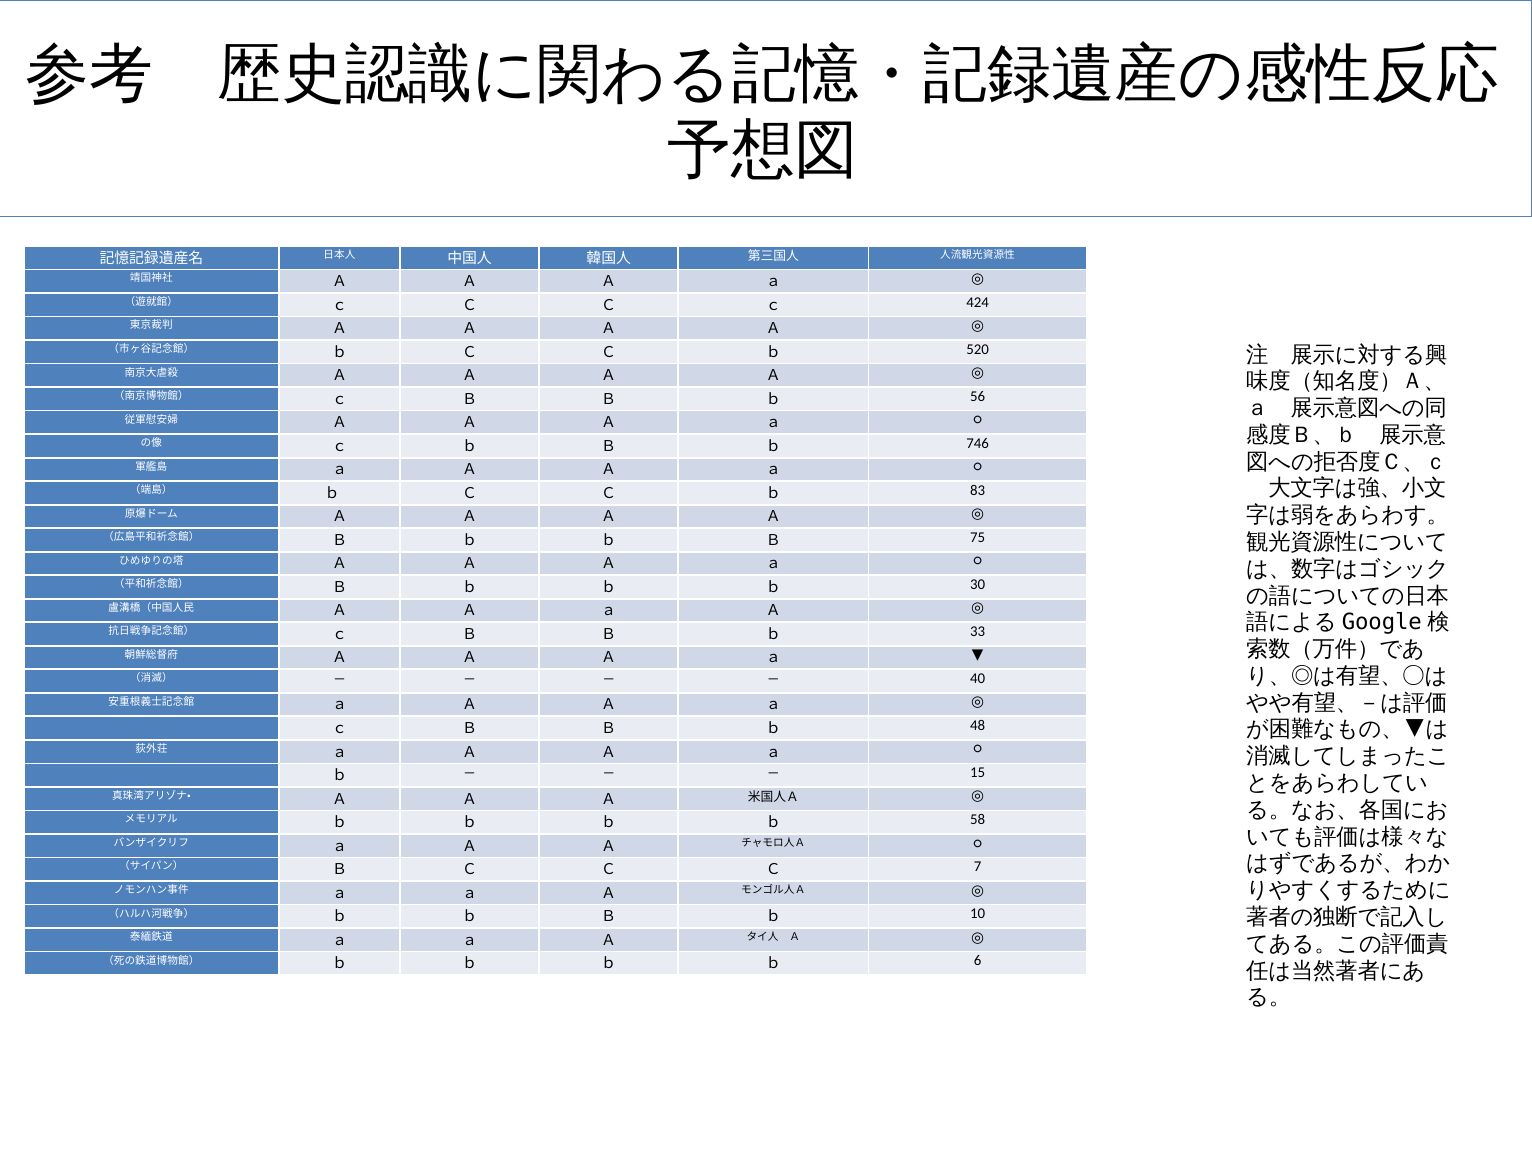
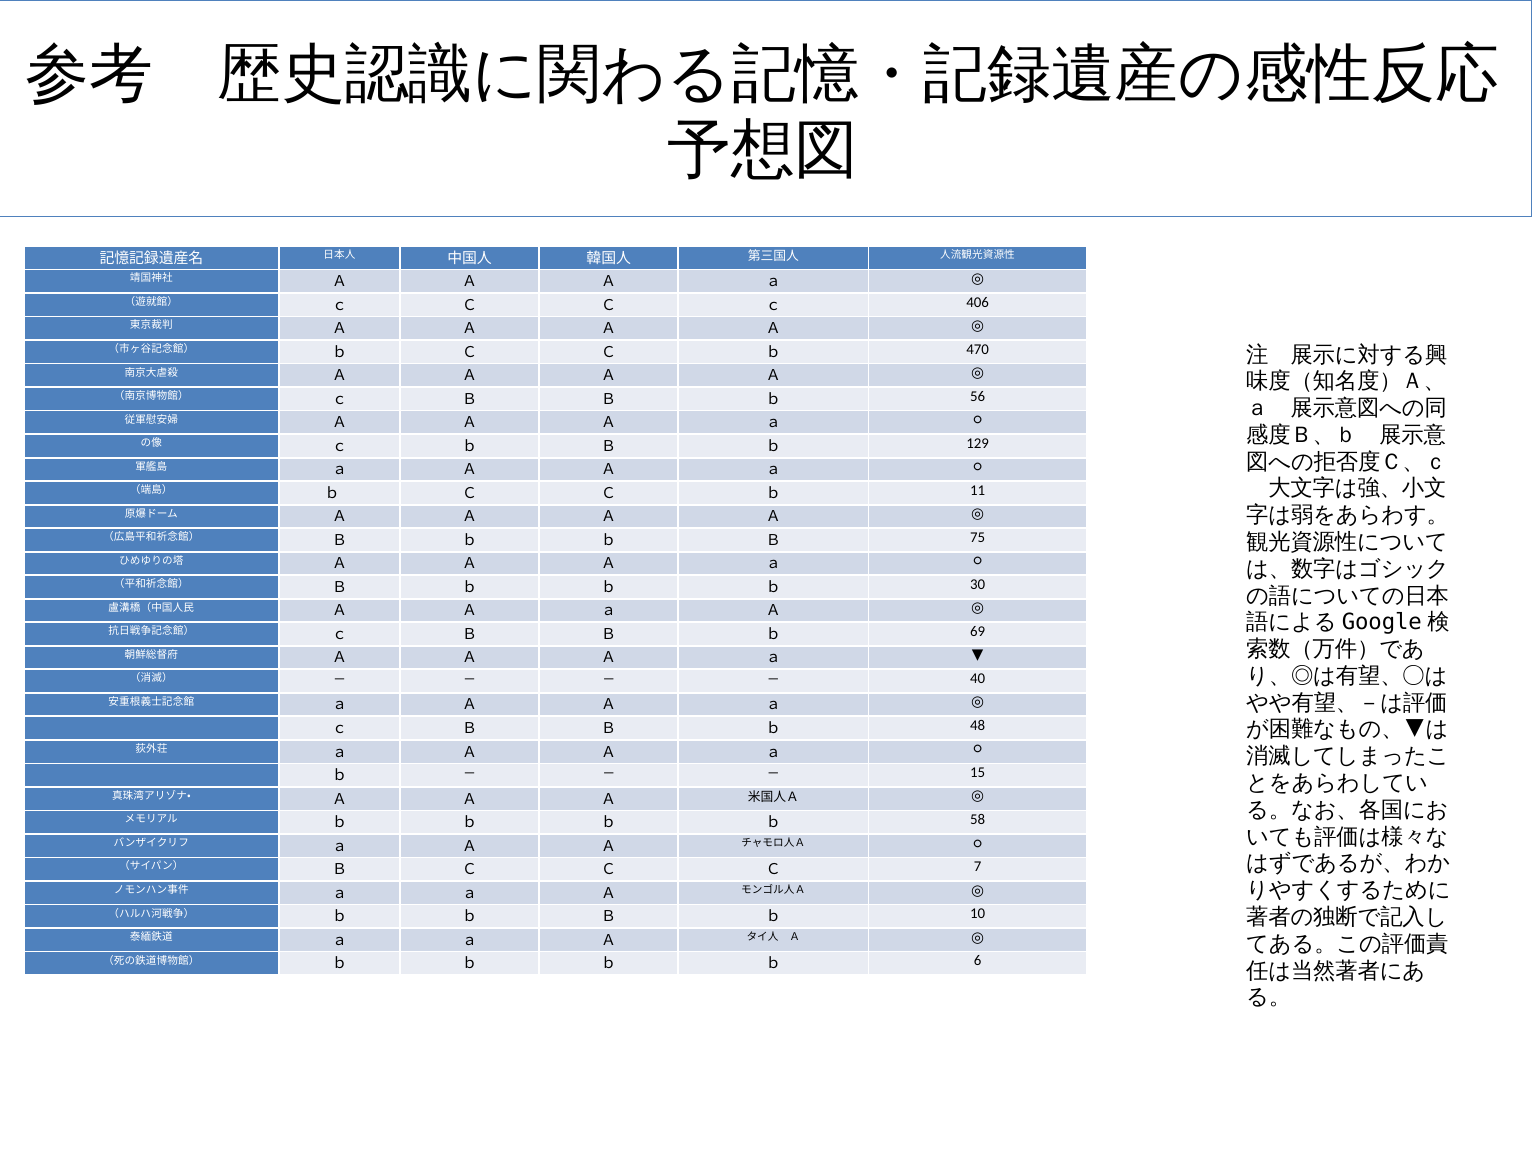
424: 424 -> 406 (978, 302)
520: 520 -> 470 (978, 349)
746: 746 -> 129 (978, 443)
83: 83 -> 11 (978, 490)
33: 33 -> 69 (978, 631)
